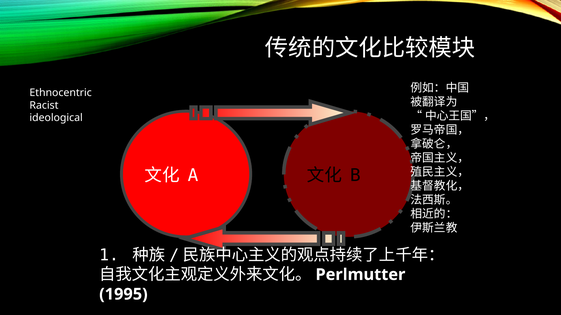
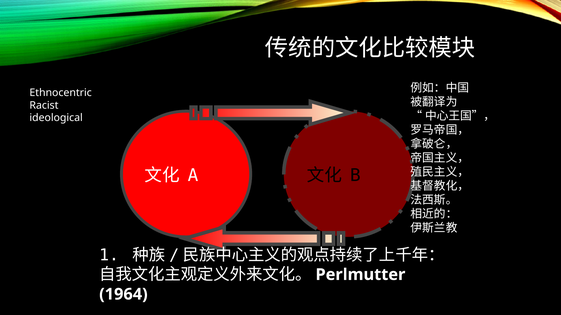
1995: 1995 -> 1964 (123, 295)
